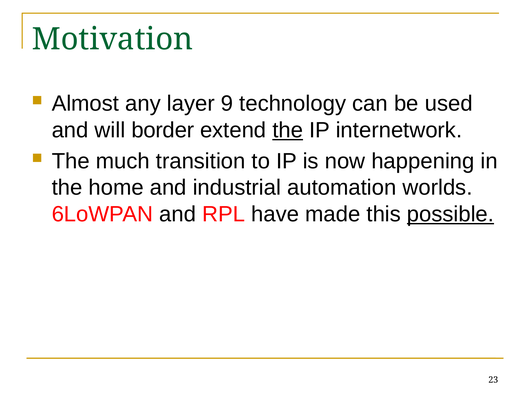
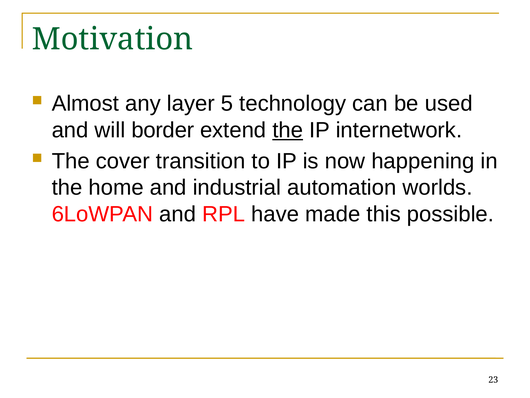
9: 9 -> 5 (227, 103)
much: much -> cover (123, 161)
possible underline: present -> none (451, 214)
